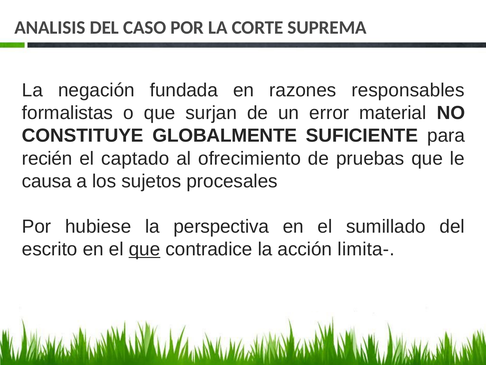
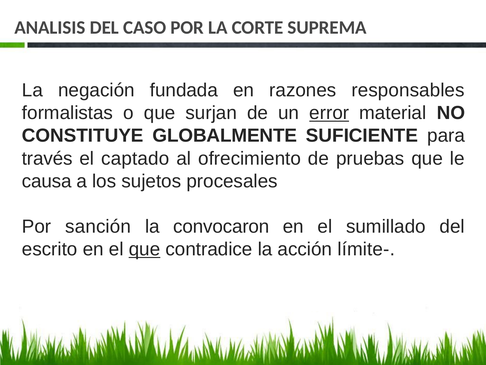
error underline: none -> present (329, 113)
recién: recién -> través (47, 158)
hubiese: hubiese -> sanción (98, 226)
perspectiva: perspectiva -> convocaron (221, 226)
limita-: limita- -> límite- (366, 249)
